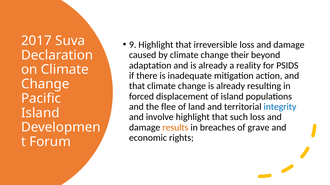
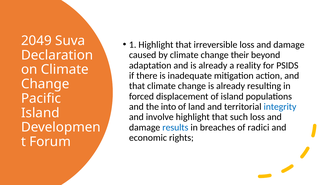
2017: 2017 -> 2049 (36, 41)
9: 9 -> 1 (133, 45)
flee: flee -> into (169, 107)
results colour: orange -> blue (175, 128)
grave: grave -> radici (258, 128)
